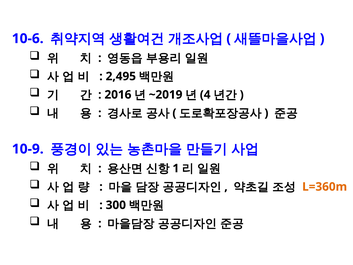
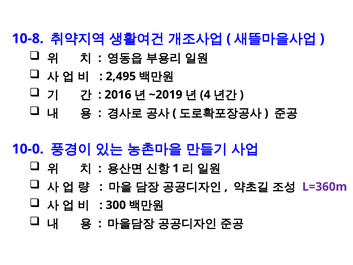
10-6: 10-6 -> 10-8 (28, 39)
10-9: 10-9 -> 10-0 (28, 149)
L=360m colour: orange -> purple (325, 187)
